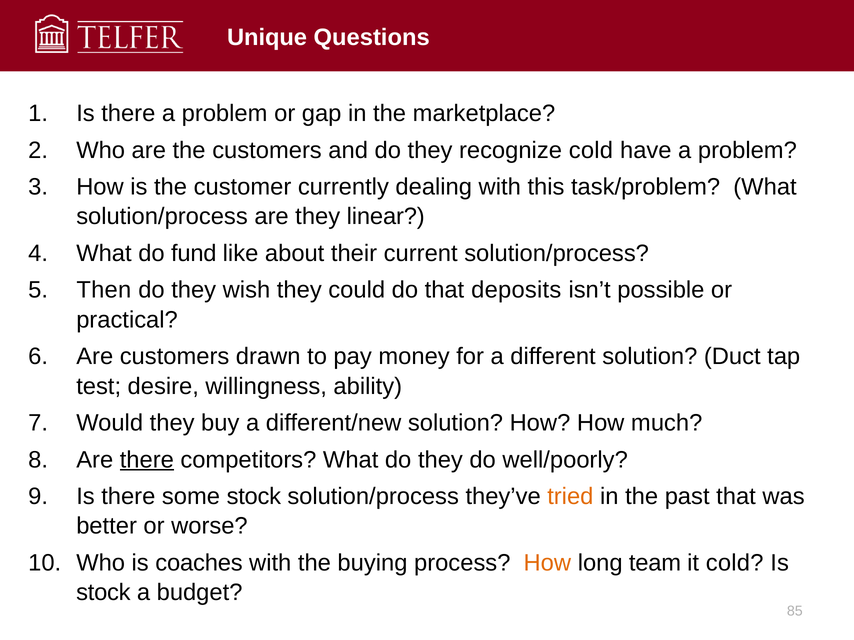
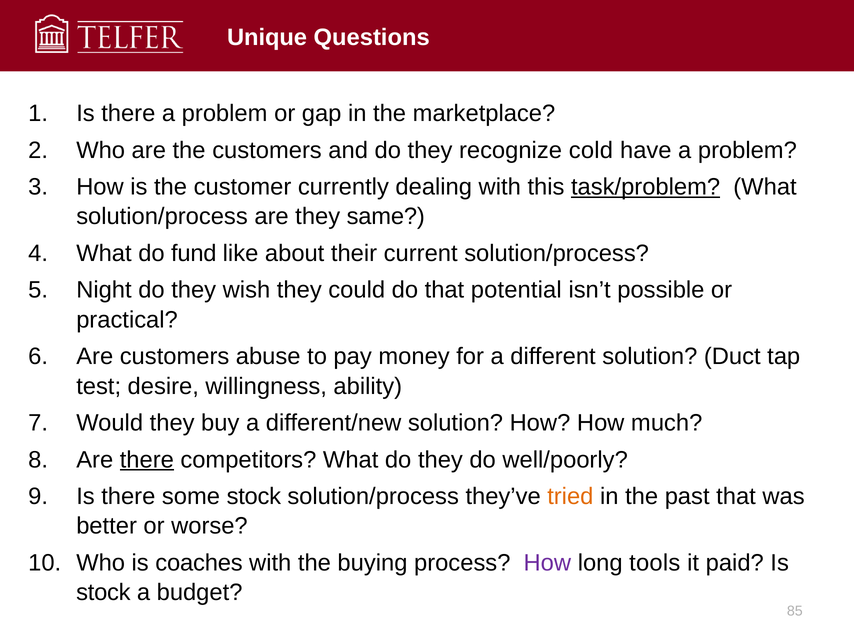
task/problem underline: none -> present (646, 187)
linear: linear -> same (386, 217)
Then: Then -> Night (104, 290)
deposits: deposits -> potential (516, 290)
drawn: drawn -> abuse (268, 357)
How colour: orange -> purple (547, 563)
team: team -> tools (655, 563)
it cold: cold -> paid (735, 563)
